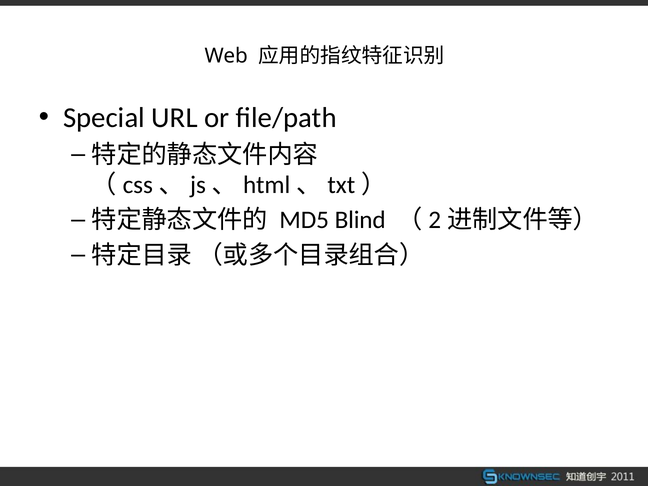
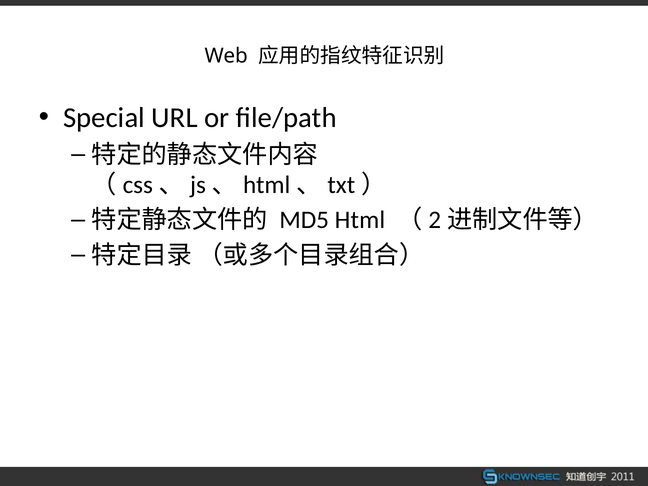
Blind: Blind -> Html (360, 220)
